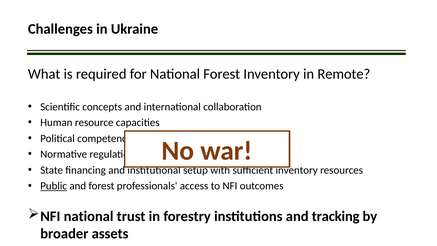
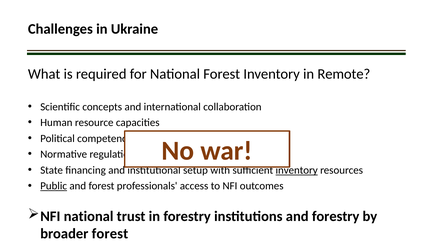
inventory underline: none -> present (297, 170)
and tracking: tracking -> forestry (336, 216)
broader assets: assets -> forest (110, 234)
